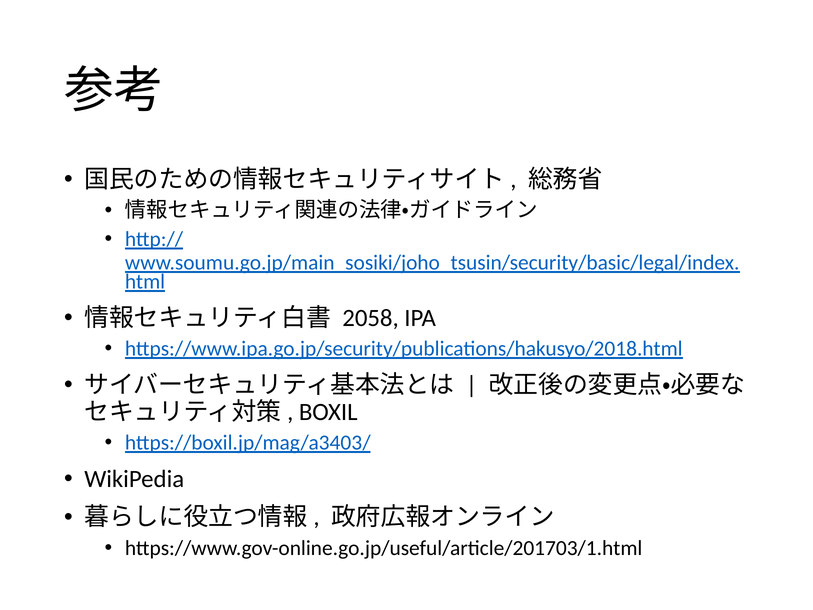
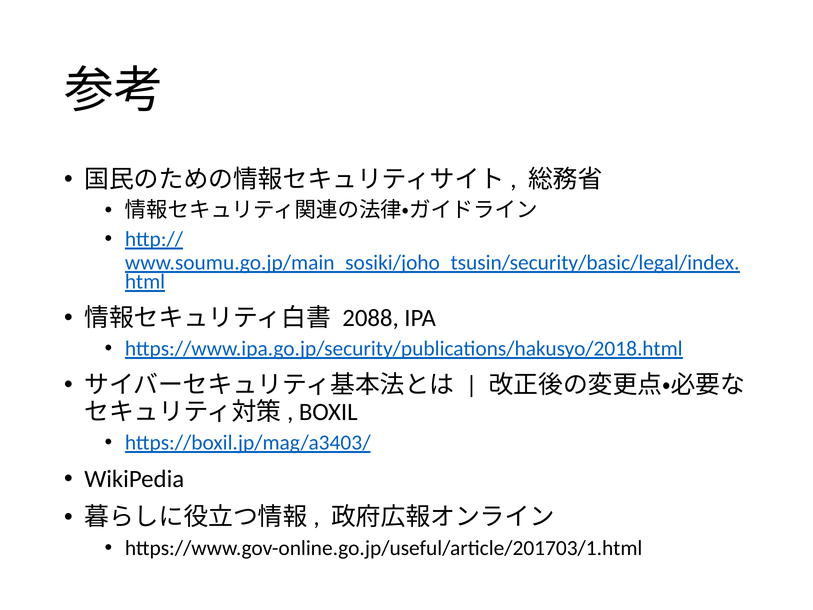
2058: 2058 -> 2088 (371, 318)
